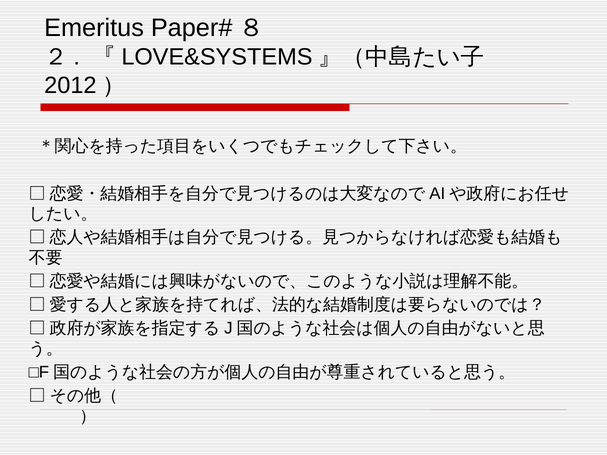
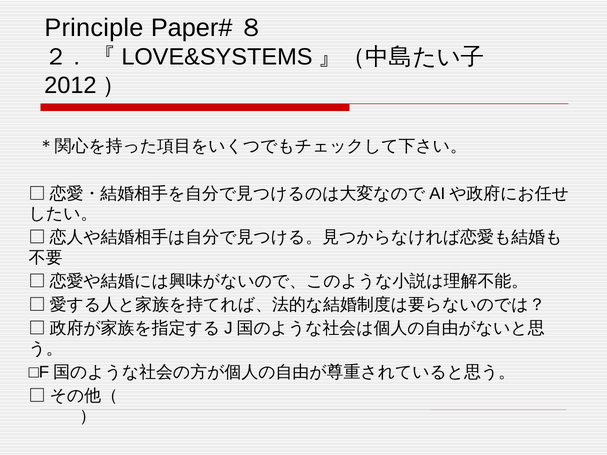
Emeritus: Emeritus -> Principle (94, 28)
